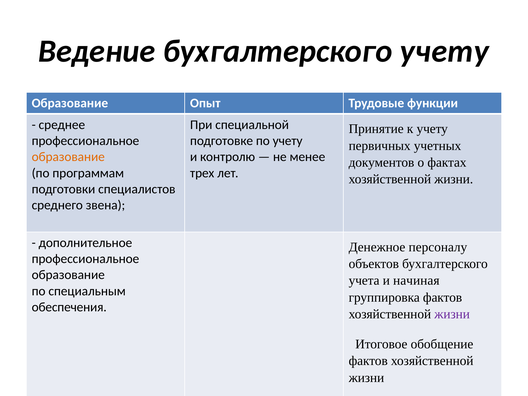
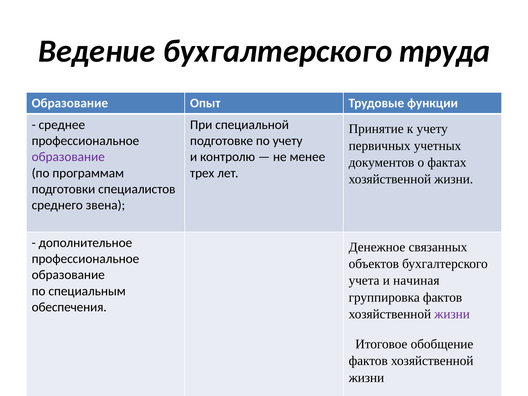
бухгалтерского учету: учету -> труда (445, 51)
образование colour: orange -> purple (68, 157)
персоналу: персоналу -> связанных (438, 247)
